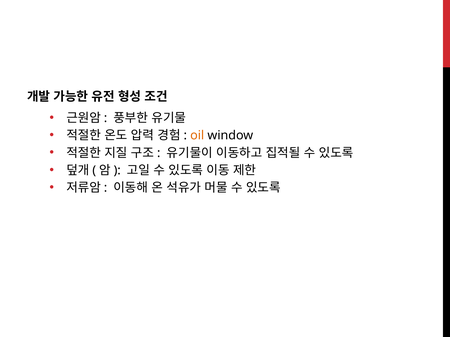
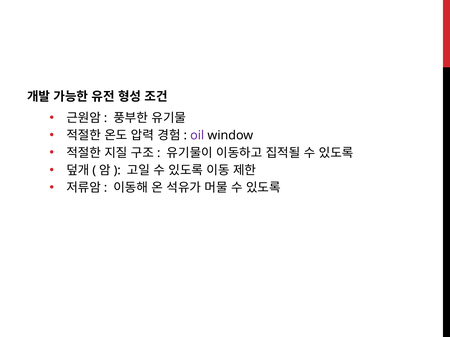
oil colour: orange -> purple (197, 136)
